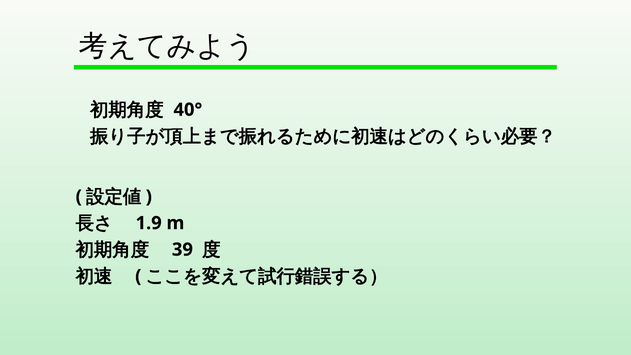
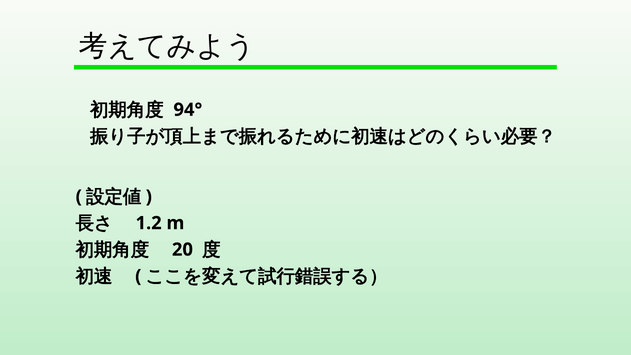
40°: 40° -> 94° (188, 110)
1.9: 1.9 -> 1.2 (149, 223)
39: 39 -> 20 (182, 250)
